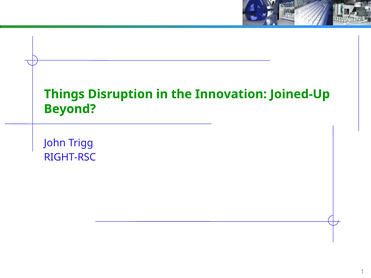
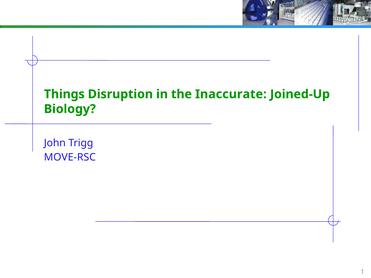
Innovation: Innovation -> Inaccurate (231, 94)
Beyond: Beyond -> Biology (70, 109)
RIGHT-RSC: RIGHT-RSC -> MOVE-RSC (70, 157)
